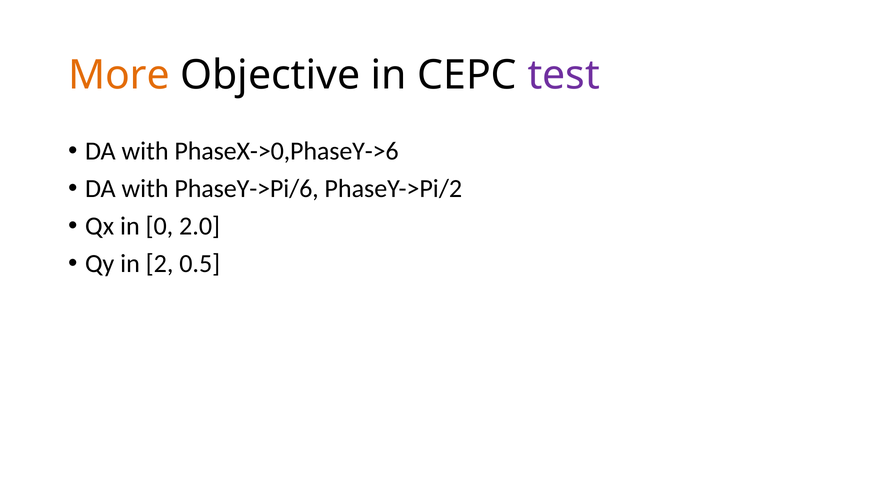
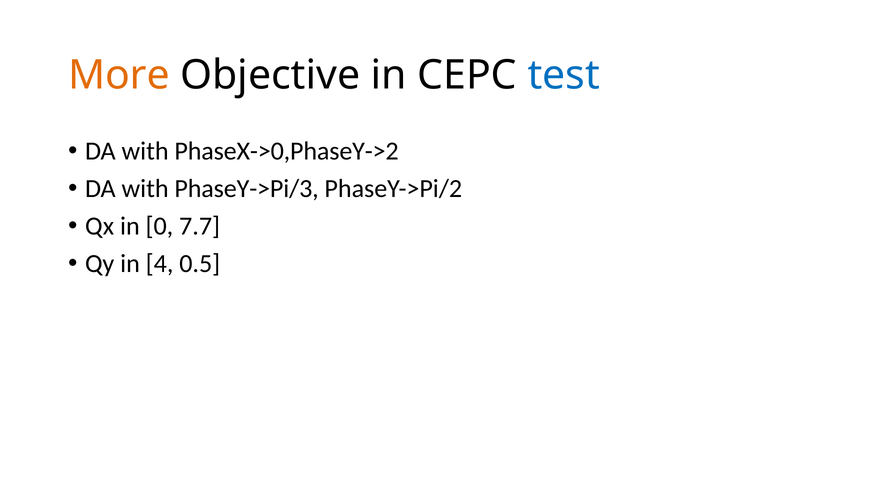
test colour: purple -> blue (564, 75)
PhaseX->0,PhaseY->6: PhaseX->0,PhaseY->6 -> PhaseX->0,PhaseY->2 (287, 151)
PhaseY->Pi/6: PhaseY->Pi/6 -> PhaseY->Pi/3 (247, 189)
2.0: 2.0 -> 7.7 (200, 226)
2: 2 -> 4 (160, 264)
